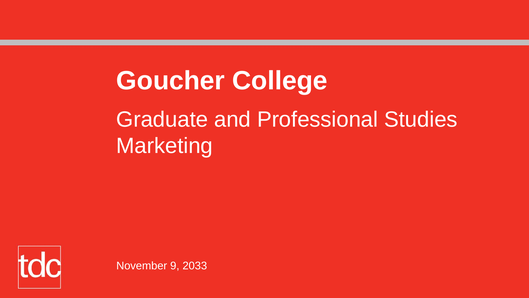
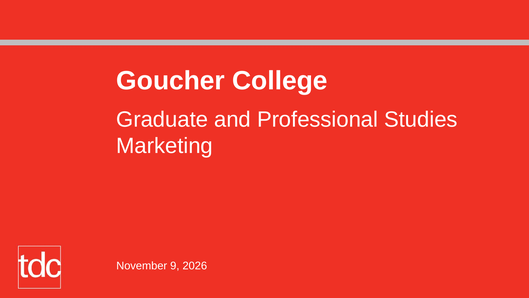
2033: 2033 -> 2026 (195, 265)
